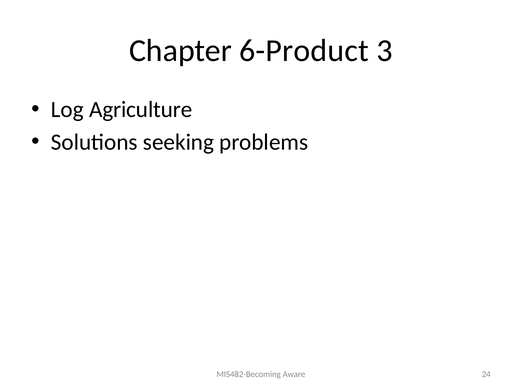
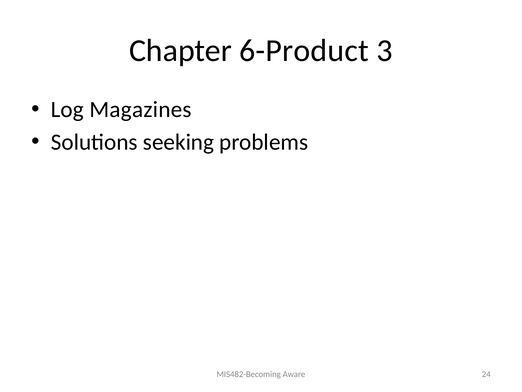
Agriculture: Agriculture -> Magazines (141, 110)
